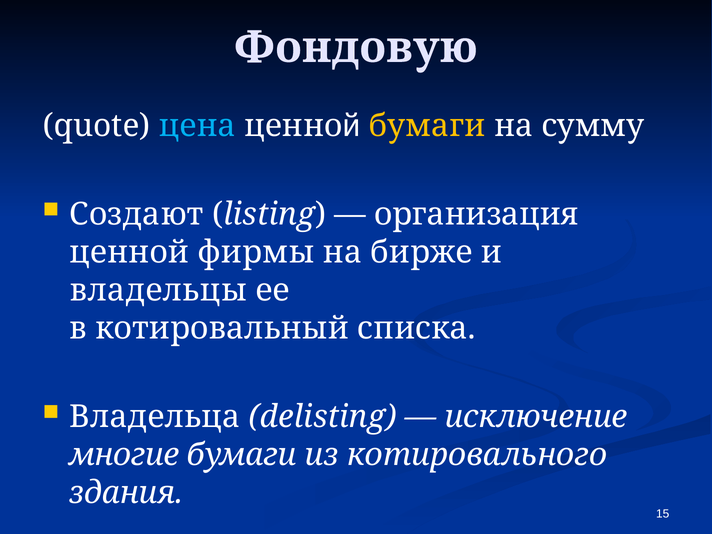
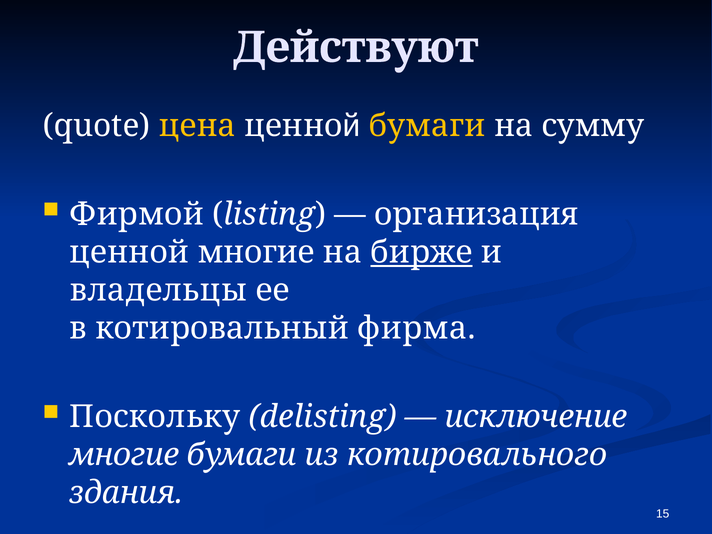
Фондовую: Фондовую -> Действуют (356, 48)
цена colour: light blue -> yellow (197, 126)
Создают: Создают -> Фирмой (137, 214)
ценной фирмы: фирмы -> многие (256, 252)
бирже underline: none -> present (421, 252)
списка: списка -> фирма (417, 328)
Владельца: Владельца -> Поскольку (155, 417)
